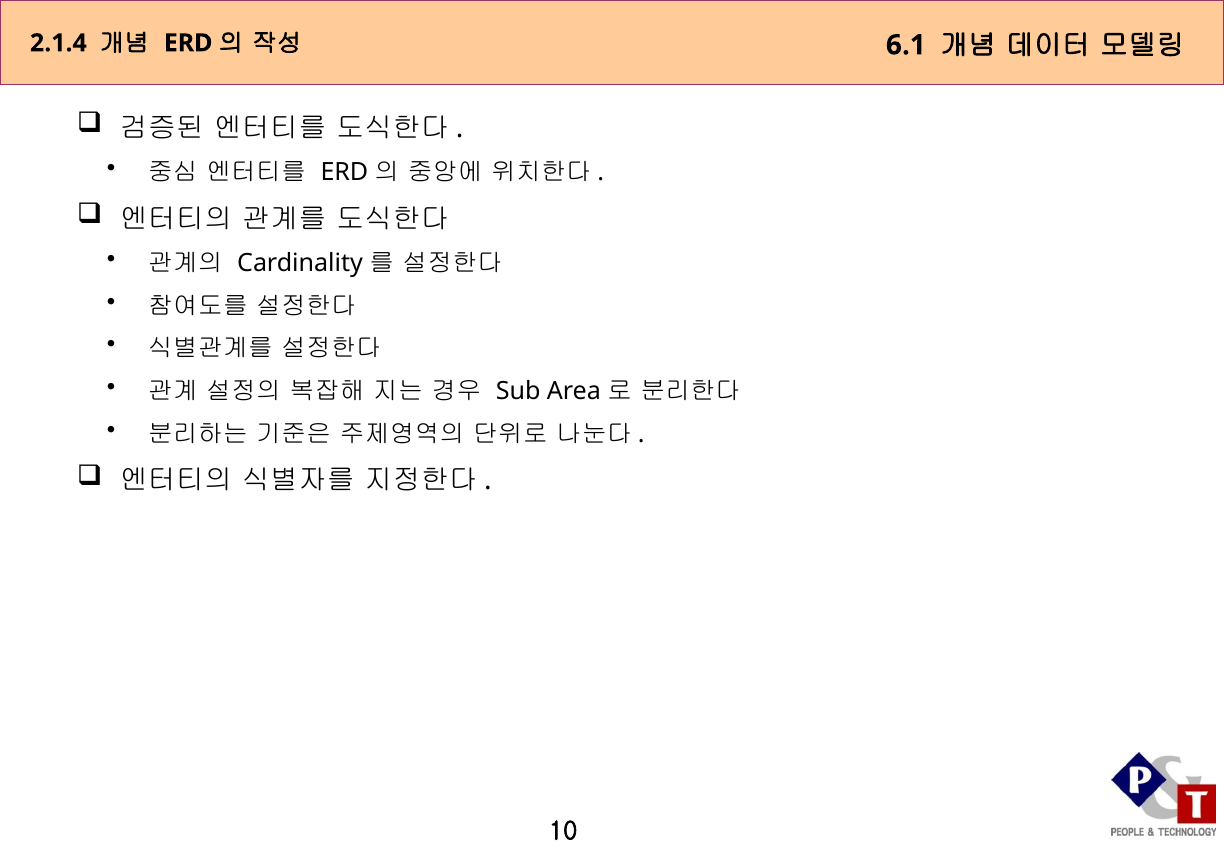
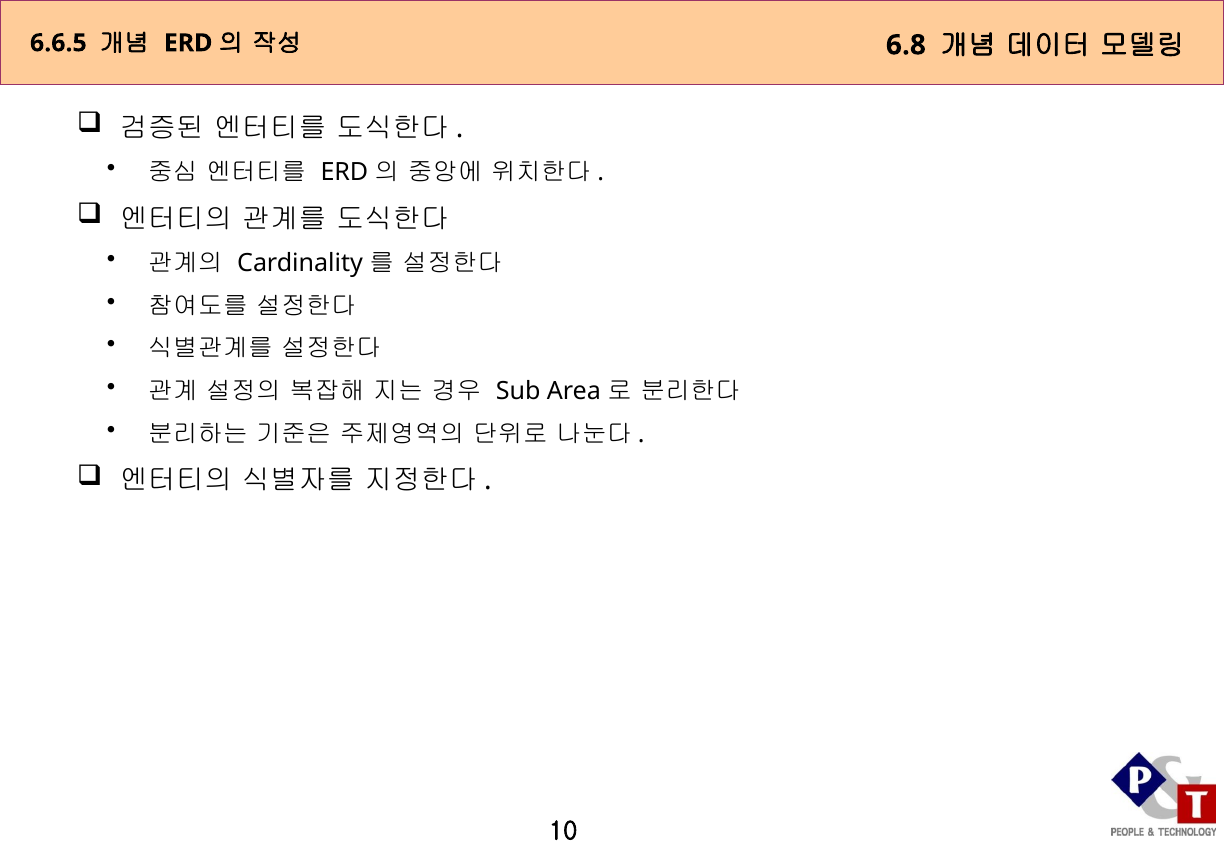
2.1.4: 2.1.4 -> 6.6.5 (58, 43)
6.1: 6.1 -> 6.8 (906, 45)
